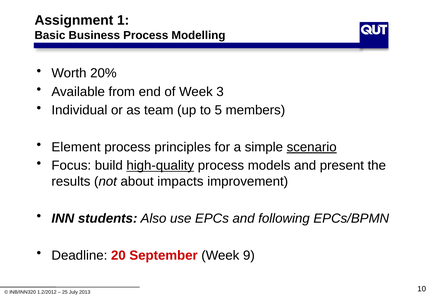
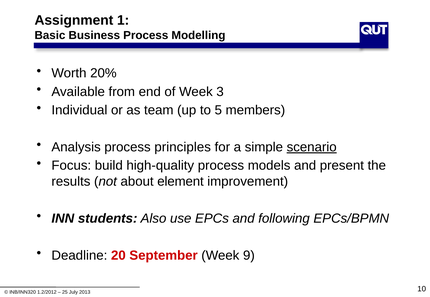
Element: Element -> Analysis (76, 147)
high-quality underline: present -> none (160, 166)
impacts: impacts -> element (181, 182)
